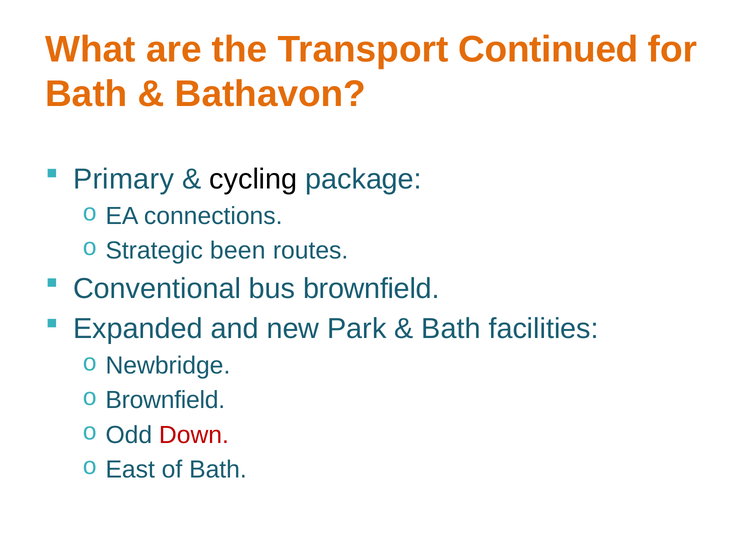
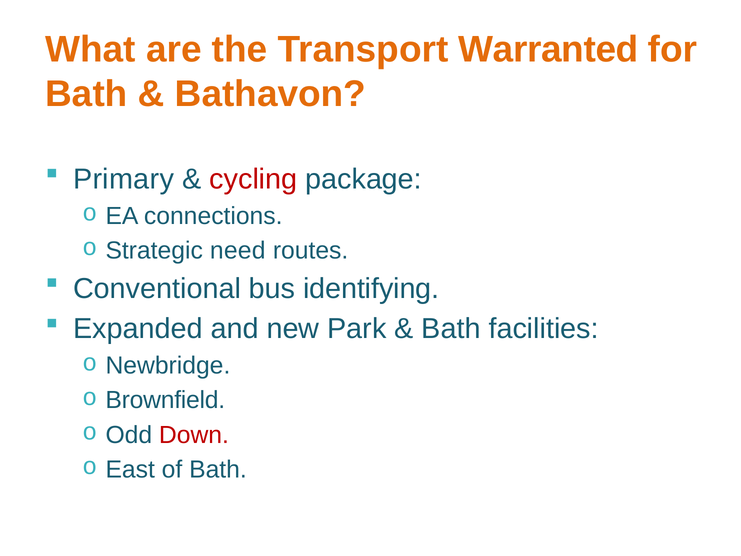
Continued: Continued -> Warranted (548, 50)
cycling colour: black -> red (253, 179)
been: been -> need (238, 250)
bus brownfield: brownfield -> identifying (371, 288)
